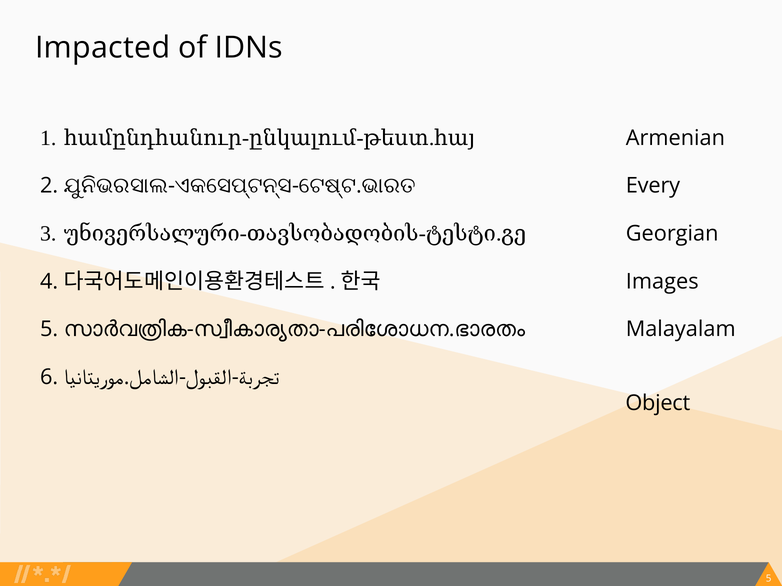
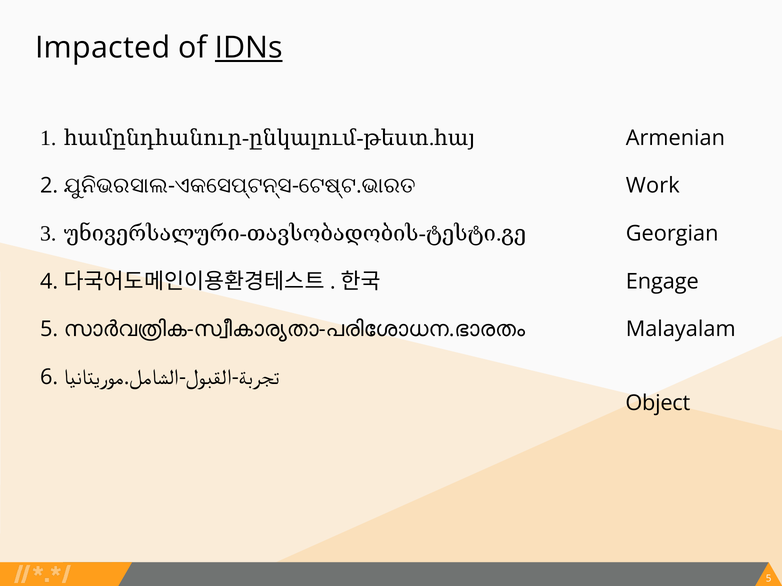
IDNs underline: none -> present (249, 48)
Every: Every -> Work (653, 186)
Images: Images -> Engage (662, 282)
